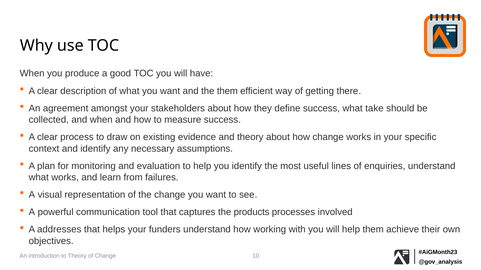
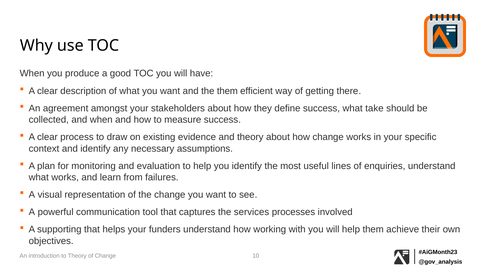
products: products -> services (252, 213)
addresses: addresses -> supporting (59, 230)
